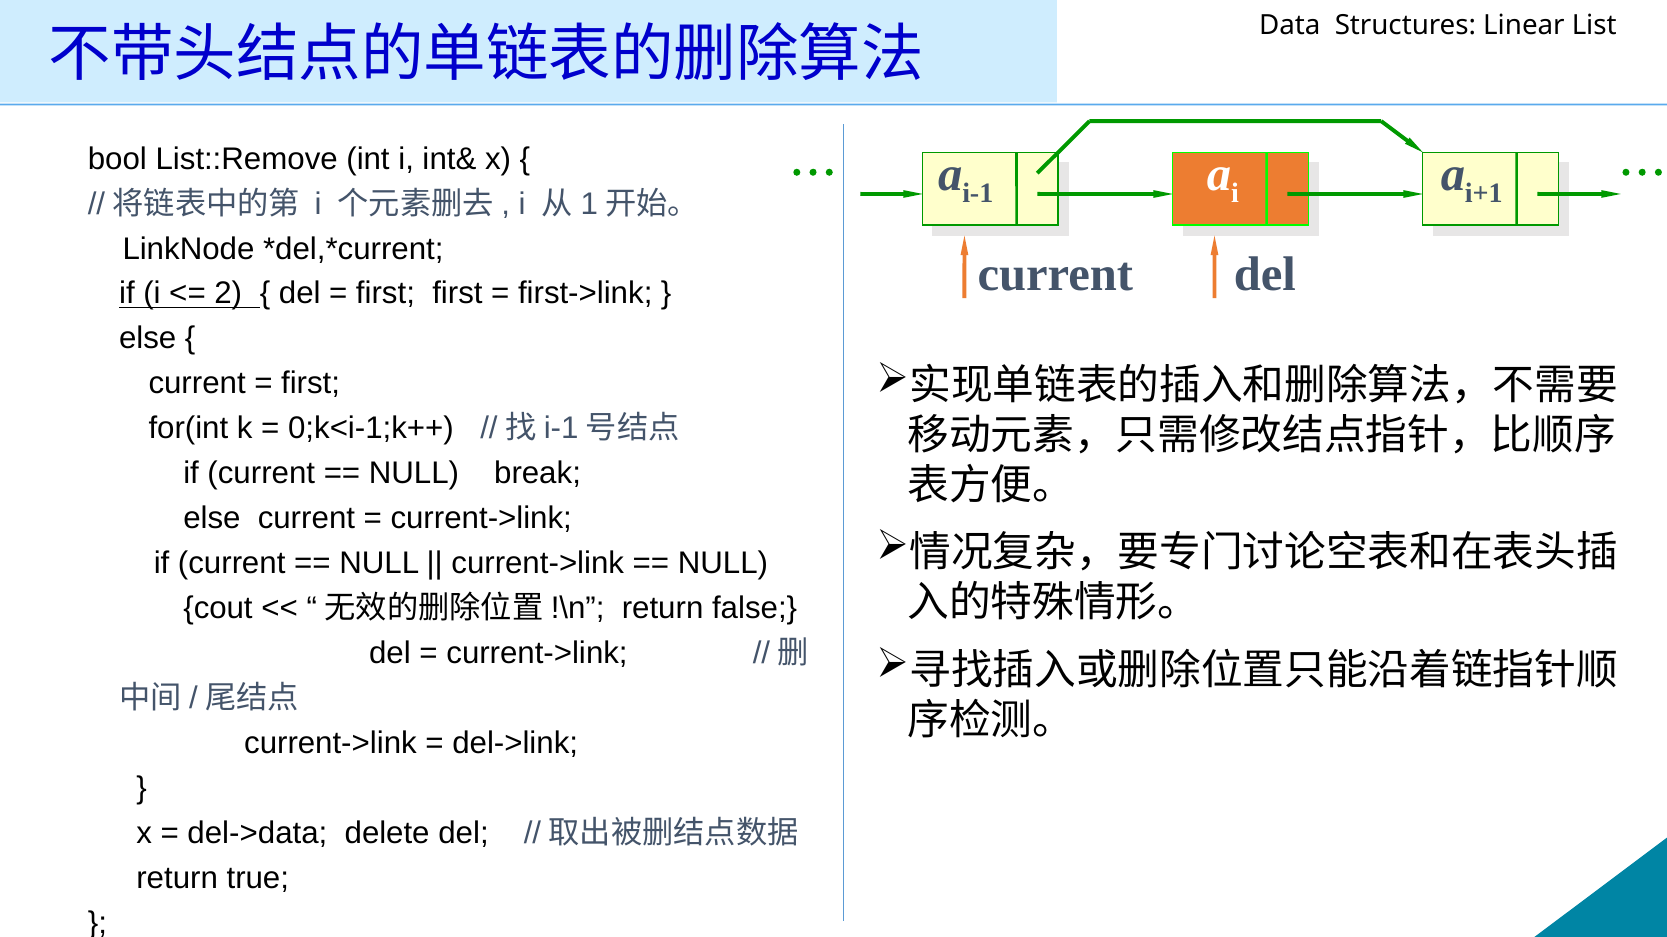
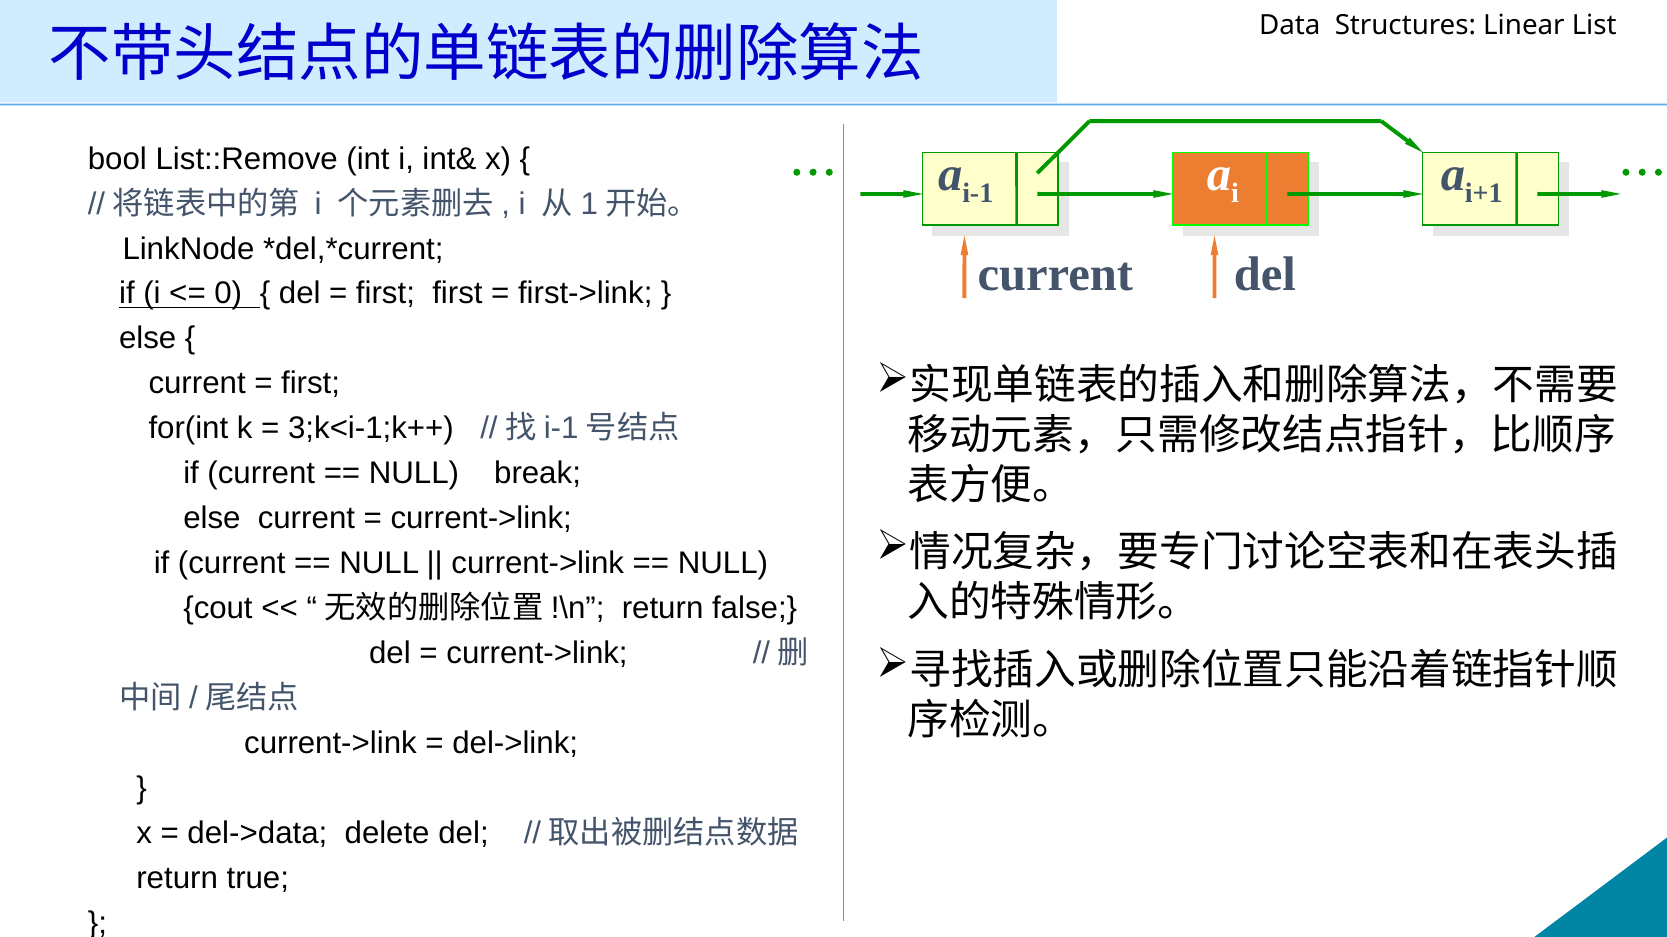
2: 2 -> 0 (228, 294)
0;k<i-1;k++: 0;k<i-1;k++ -> 3;k<i-1;k++ (371, 429)
